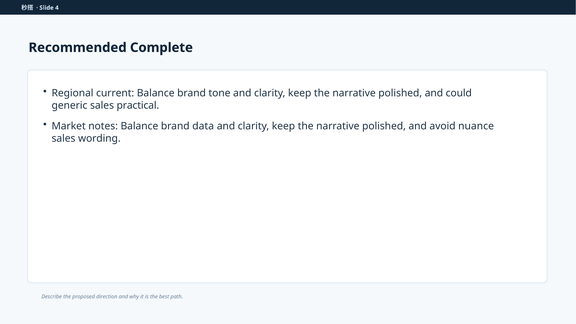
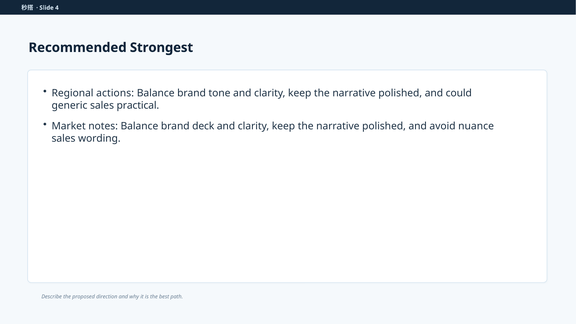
Complete: Complete -> Strongest (161, 48)
current: current -> actions (115, 93)
data: data -> deck (203, 126)
